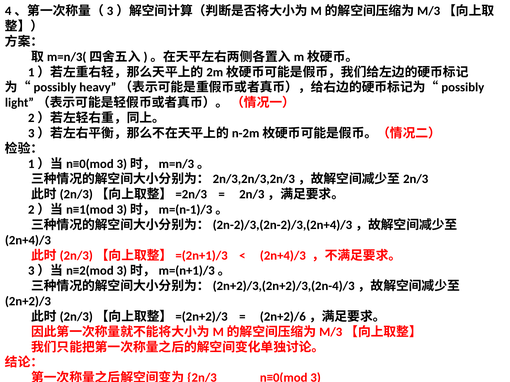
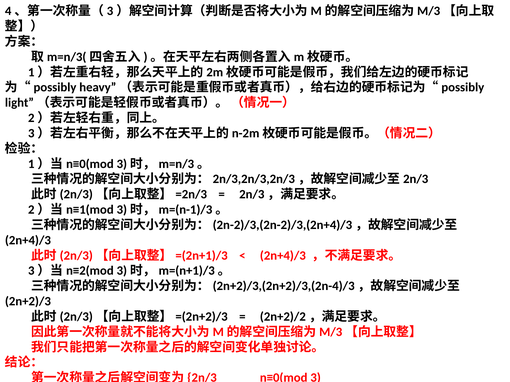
2n+2)/6: 2n+2)/6 -> 2n+2)/2 (283, 317)
